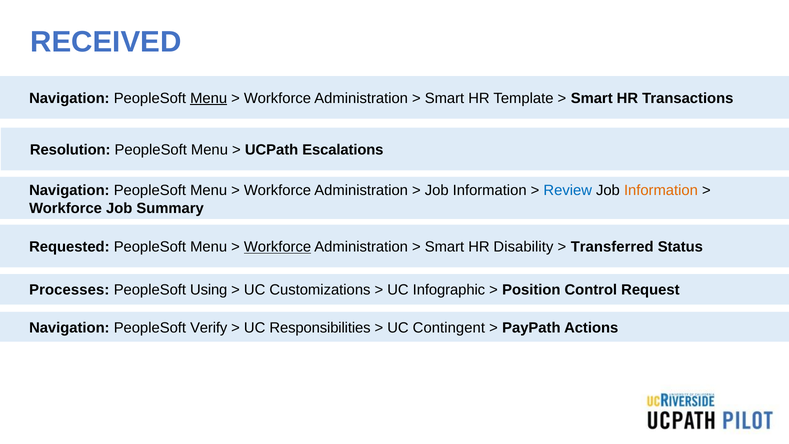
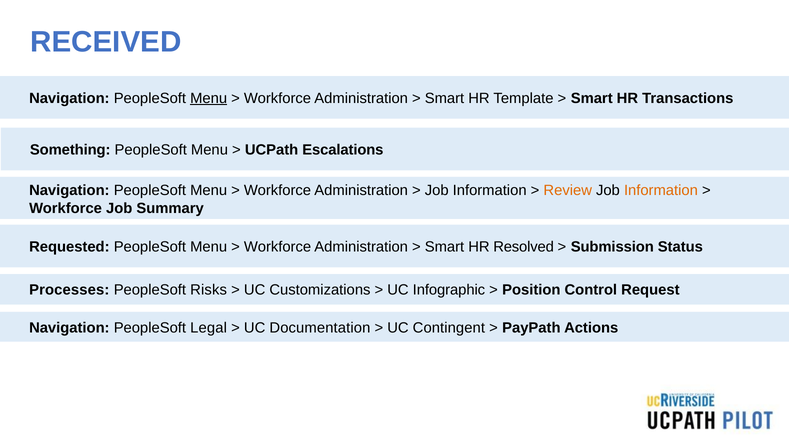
Resolution: Resolution -> Something (70, 150)
Review colour: blue -> orange (568, 190)
Workforce underline: present -> none (278, 247)
Disability: Disability -> Resolved (524, 247)
Transferred: Transferred -> Submission (612, 247)
Using: Using -> Risks (209, 290)
Verify: Verify -> Legal (209, 328)
Responsibilities: Responsibilities -> Documentation (320, 328)
